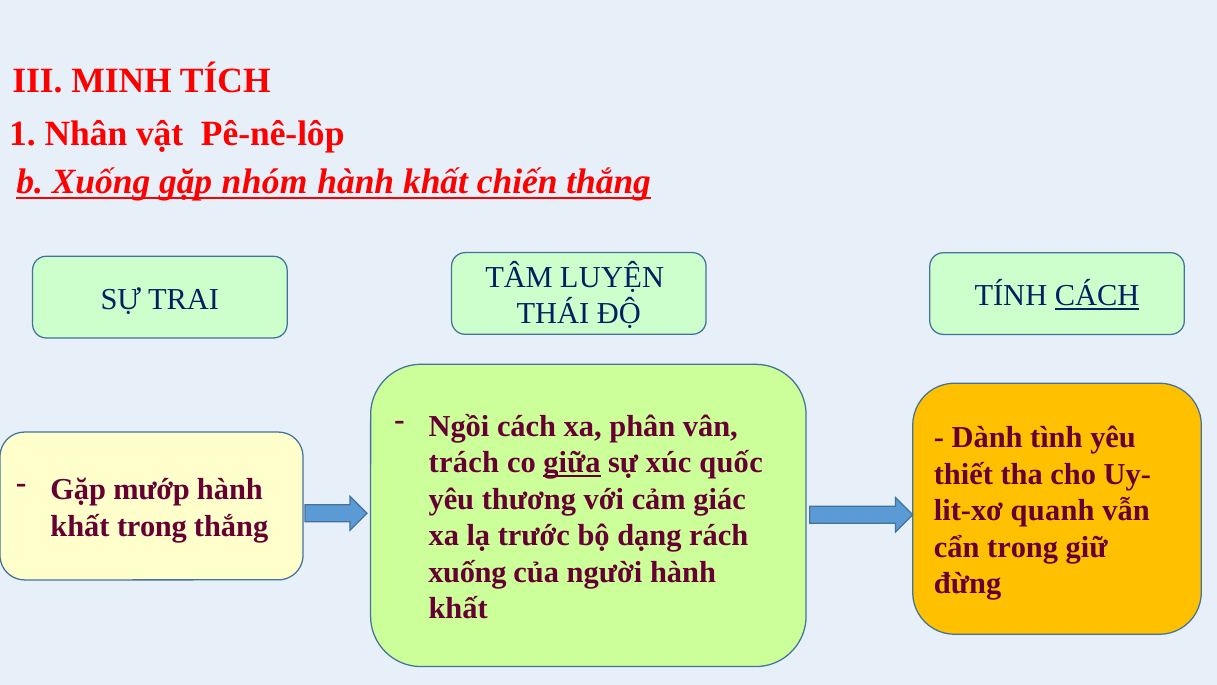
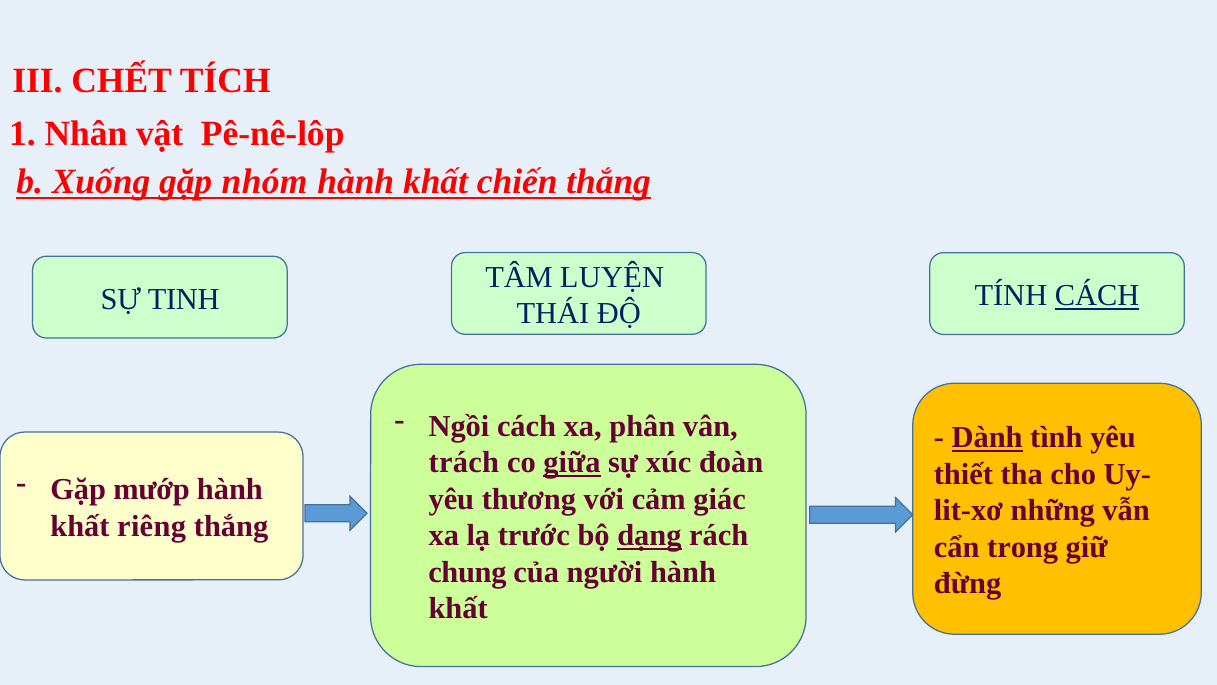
MINH: MINH -> CHẾT (122, 81)
TRAI: TRAI -> TINH (184, 299)
Dành underline: none -> present (987, 437)
quốc: quốc -> đoàn (731, 462)
quanh: quanh -> những (1053, 511)
khất trong: trong -> riêng (152, 526)
dạng underline: none -> present (649, 535)
xuống: xuống -> chung (467, 572)
